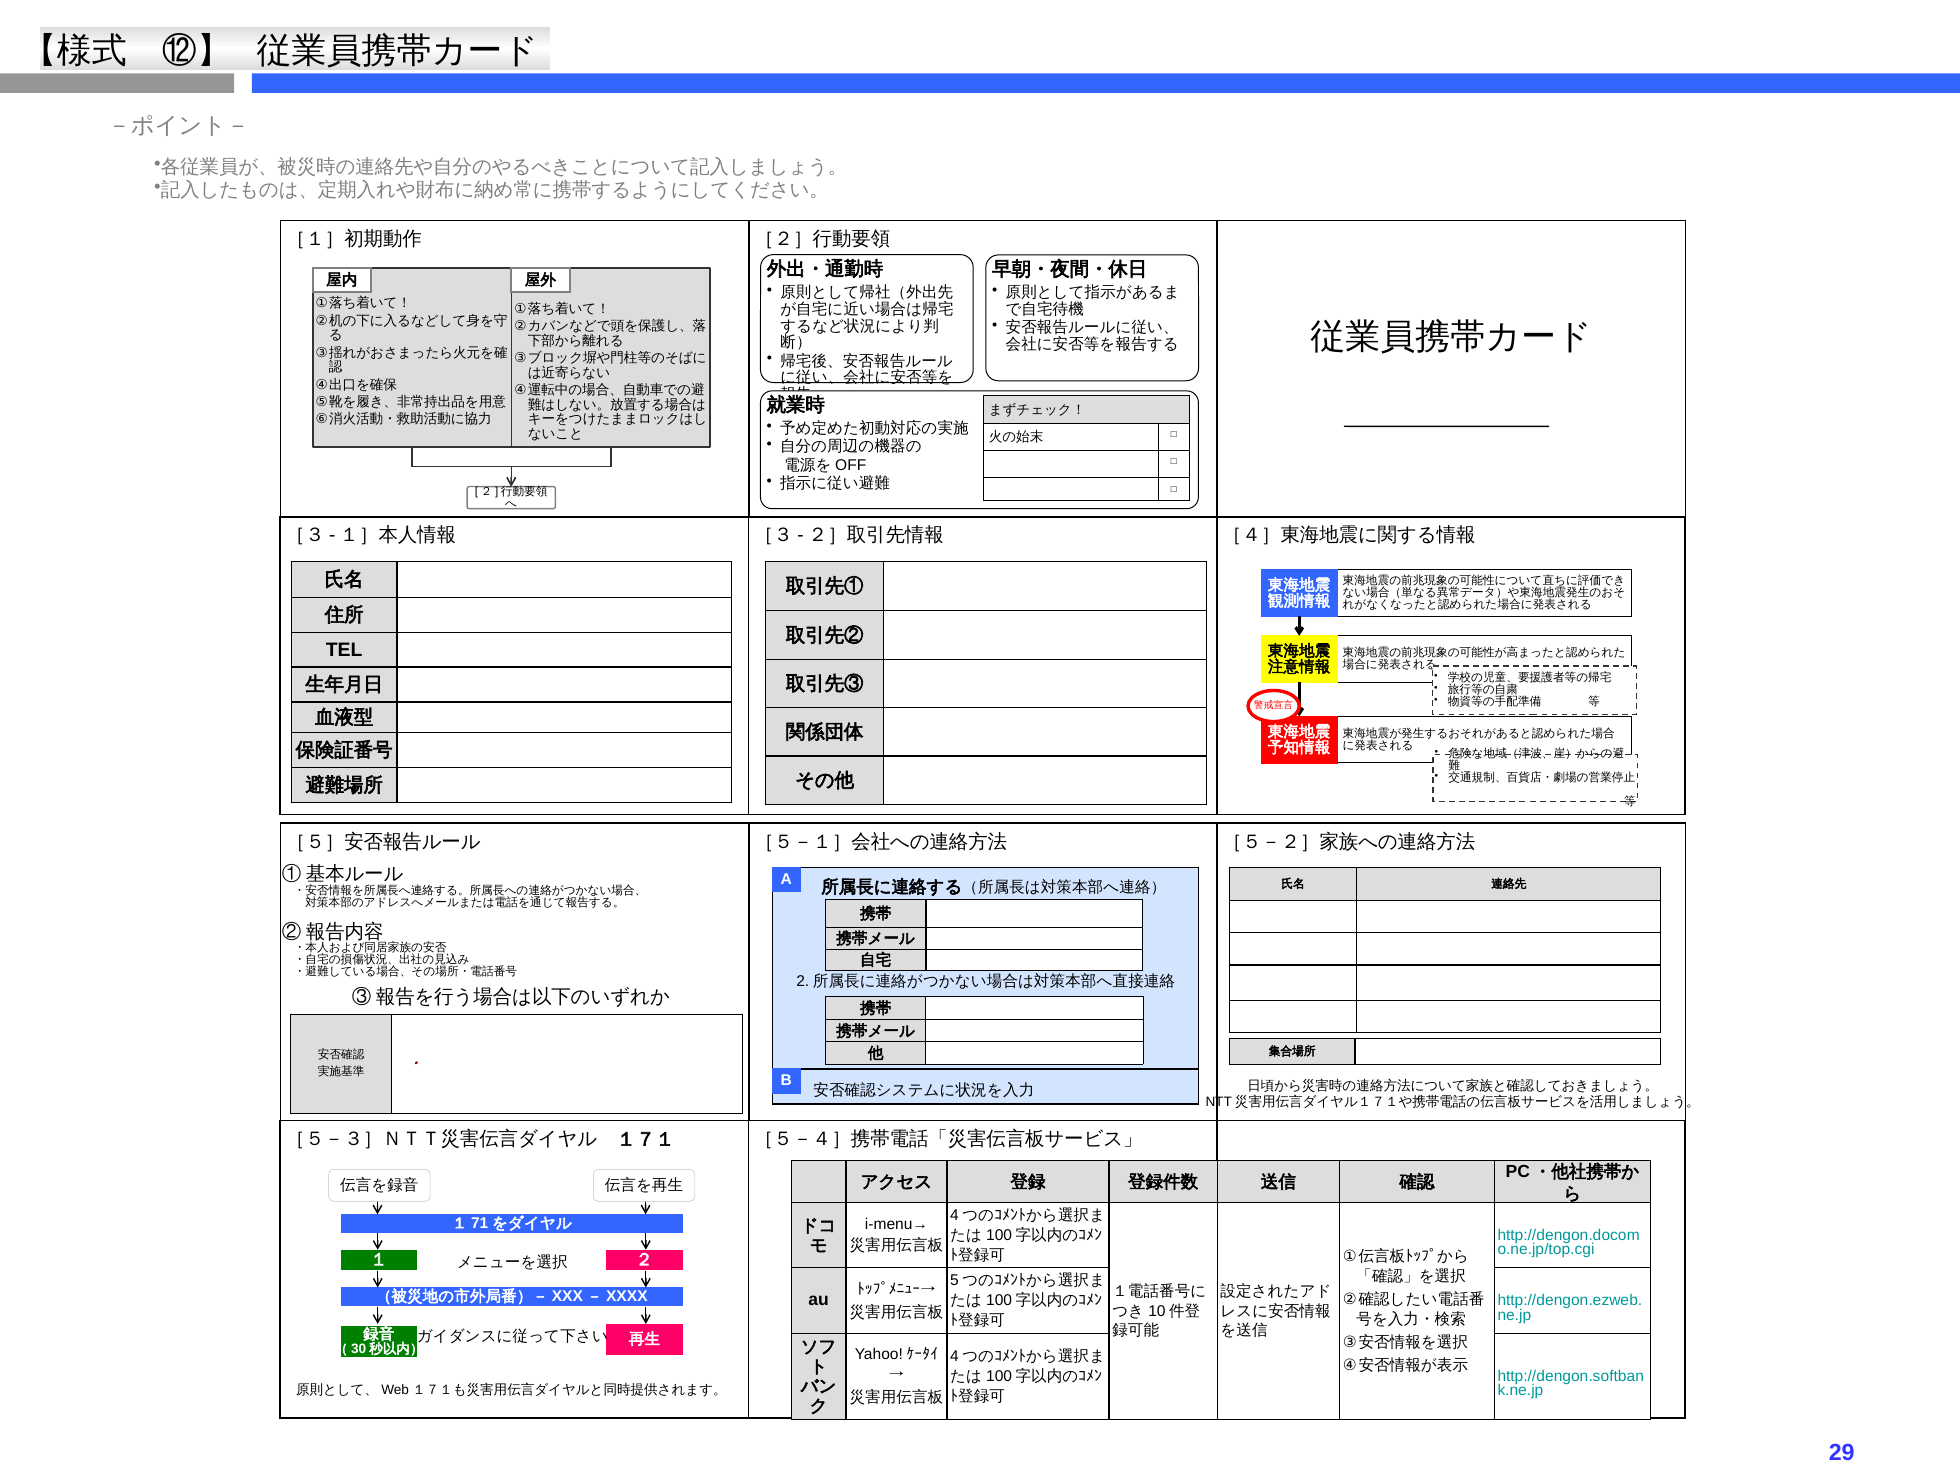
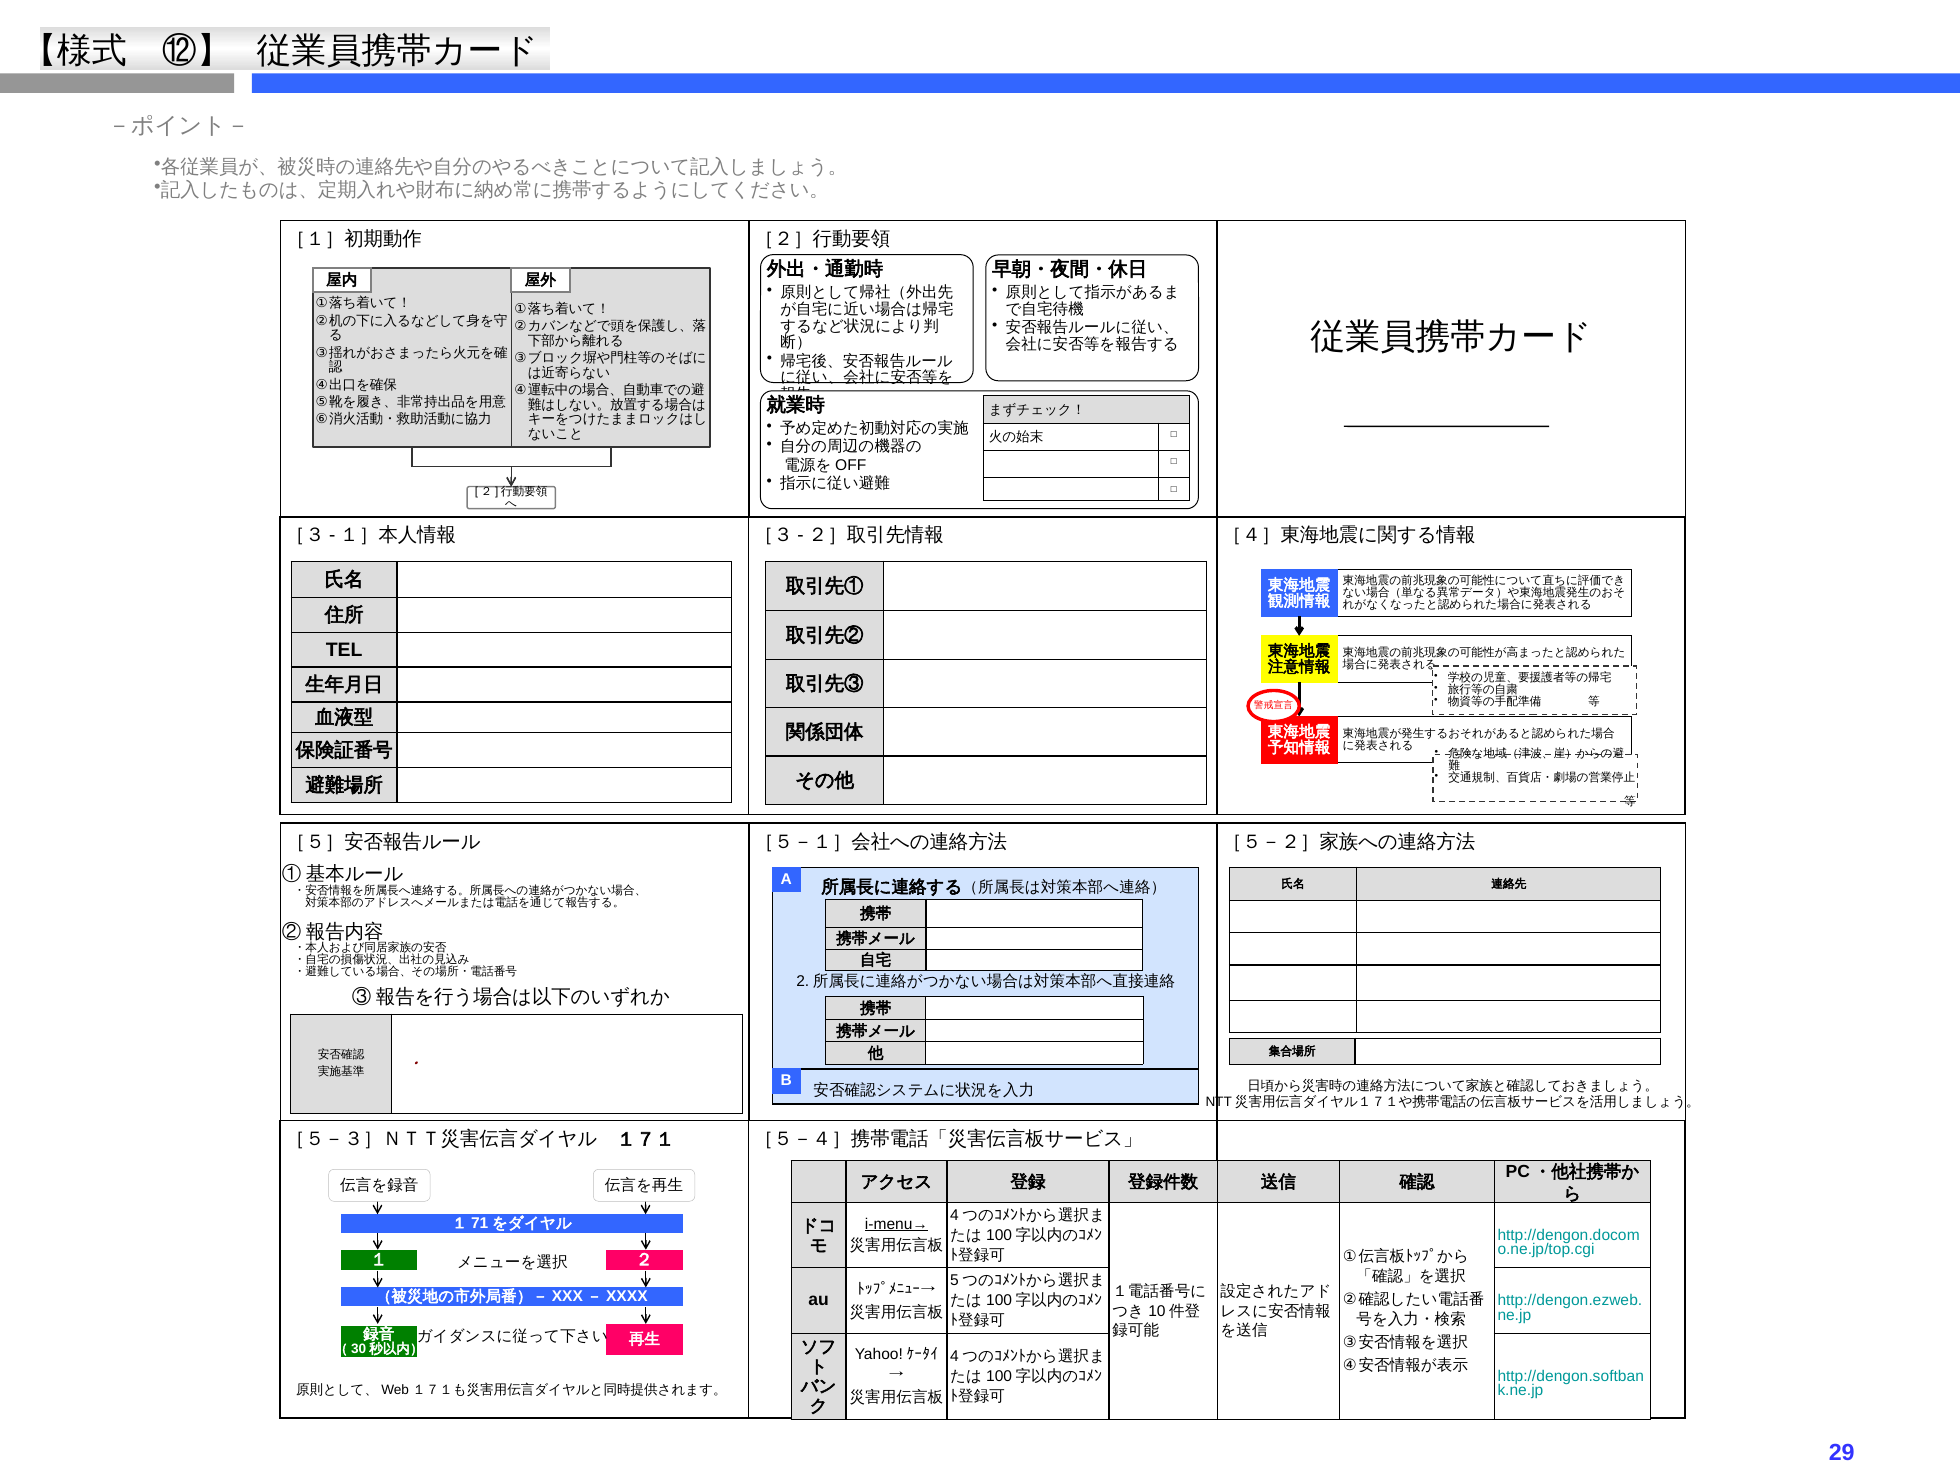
i-menu→ underline: none -> present (896, 1224)
